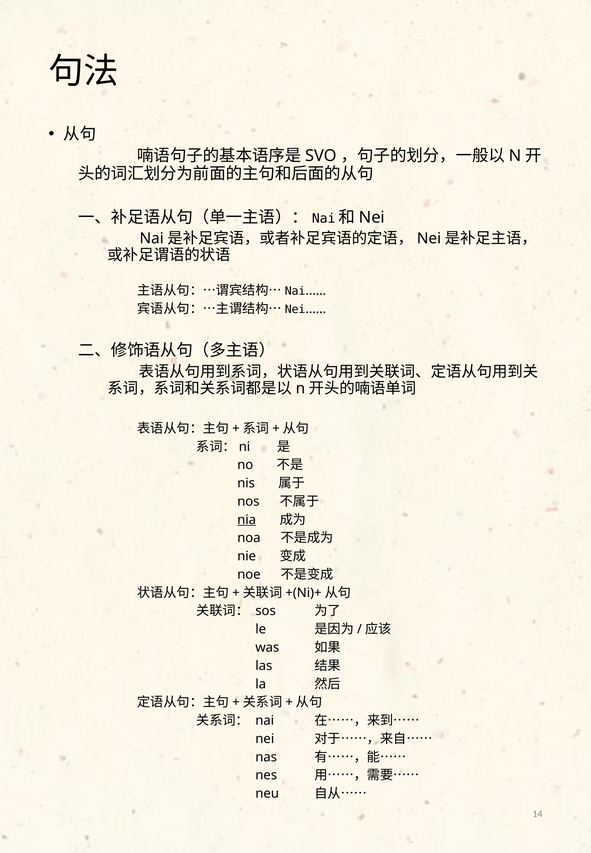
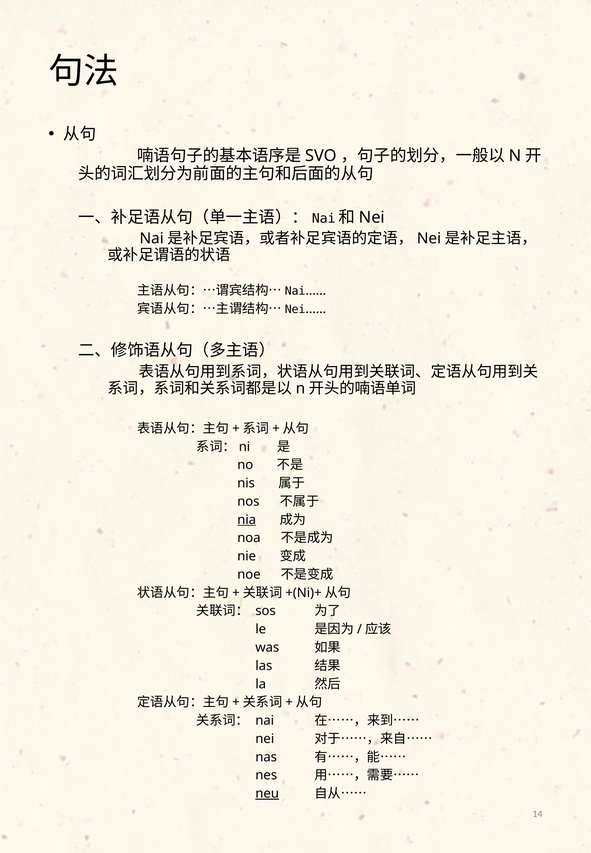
neu underline: none -> present (267, 794)
